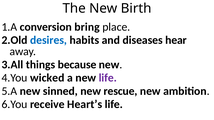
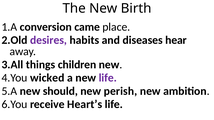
bring: bring -> came (87, 27)
desires colour: blue -> purple (49, 40)
because: because -> children (77, 65)
sinned: sinned -> should (60, 91)
rescue: rescue -> perish (120, 91)
